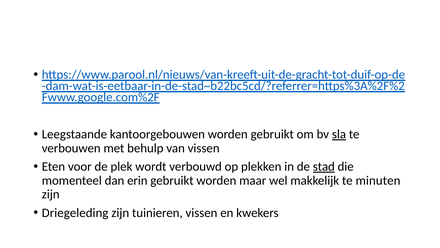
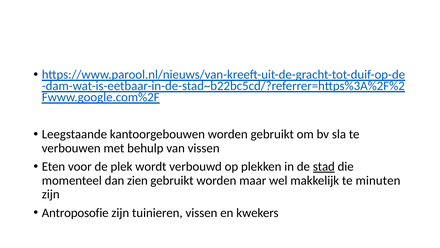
sla underline: present -> none (339, 134)
erin: erin -> zien (137, 180)
Driegeleding: Driegeleding -> Antroposofie (75, 212)
